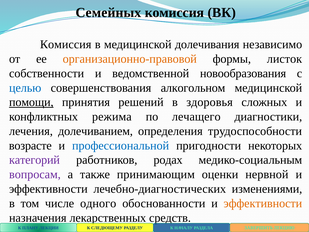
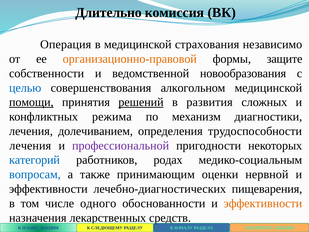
Семейных: Семейных -> Длительно (109, 13)
Комиссия: Комиссия -> Операция (66, 44)
долечивания: долечивания -> страхования (207, 44)
листок: листок -> защите (285, 59)
решений underline: none -> present (141, 102)
здоровья: здоровья -> развития (210, 102)
лечащего: лечащего -> механизм (196, 117)
возрасте: возрасте -> лечения (30, 145)
профессиональной colour: blue -> purple (121, 145)
категорий colour: purple -> blue (34, 160)
вопросам colour: purple -> blue (35, 174)
изменениями: изменениями -> пищеварения (267, 189)
